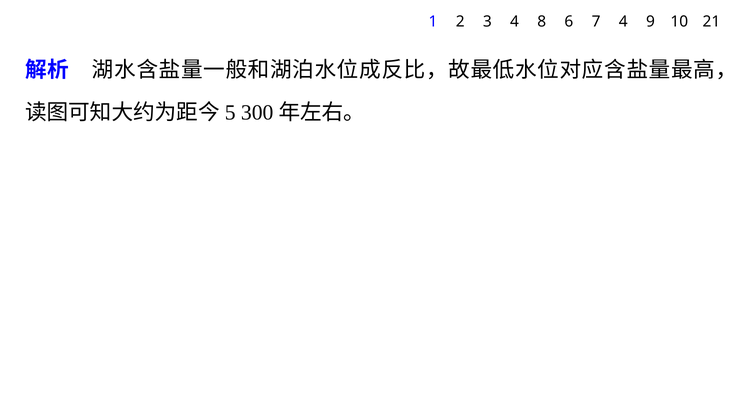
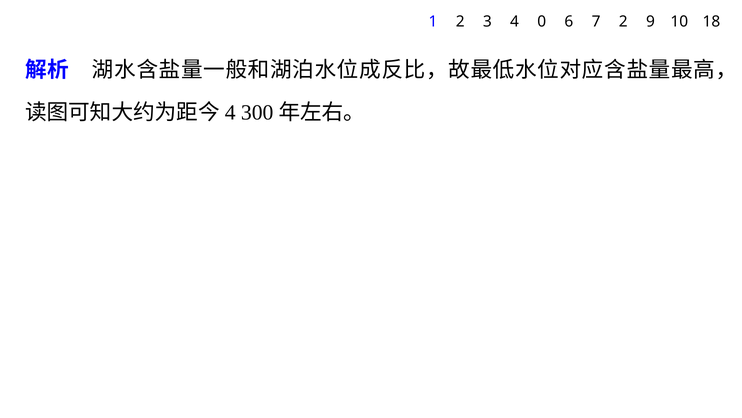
8: 8 -> 0 (542, 21)
7 4: 4 -> 2 (623, 21)
21: 21 -> 18 (711, 21)
5: 5 -> 4 (230, 112)
